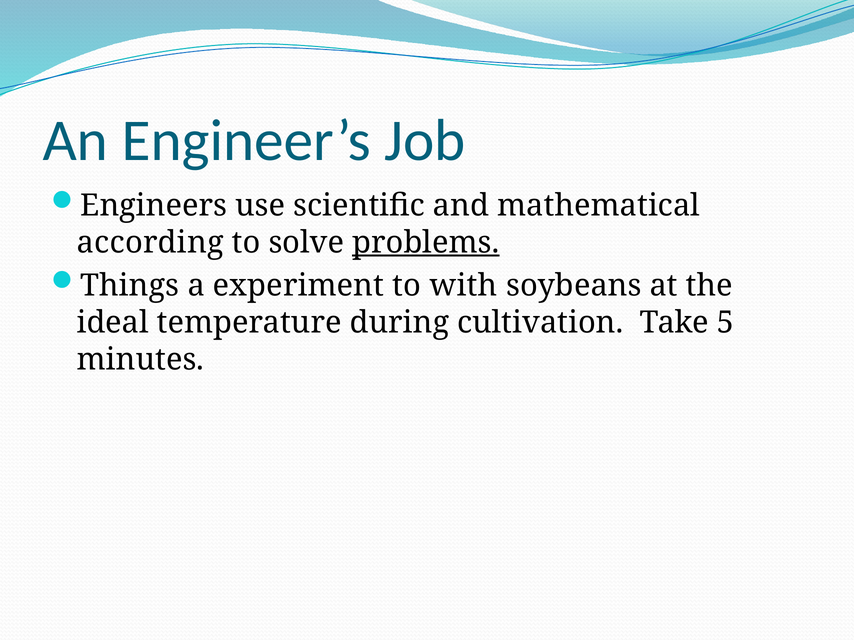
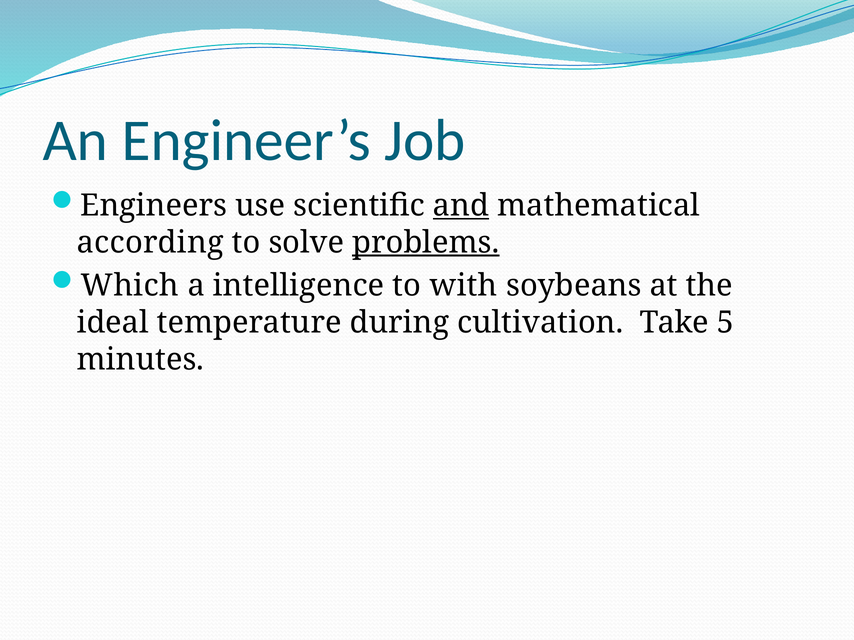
and underline: none -> present (461, 206)
Things: Things -> Which (130, 286)
experiment: experiment -> intelligence (299, 286)
